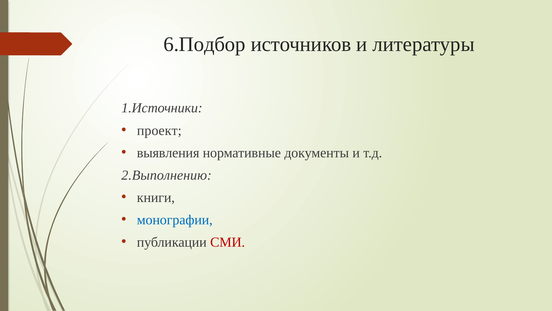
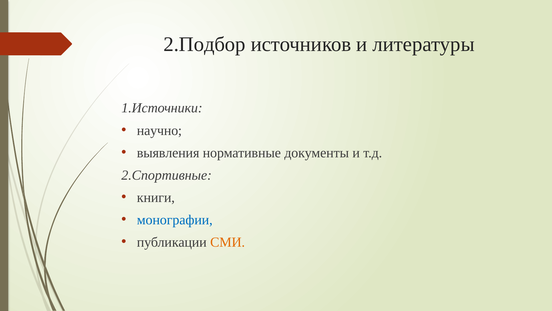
6.Подбор: 6.Подбор -> 2.Подбор (205, 44)
проект: проект -> научно (159, 130)
2.Выполнению: 2.Выполнению -> 2.Спортивные (167, 175)
СМИ colour: red -> orange (228, 242)
